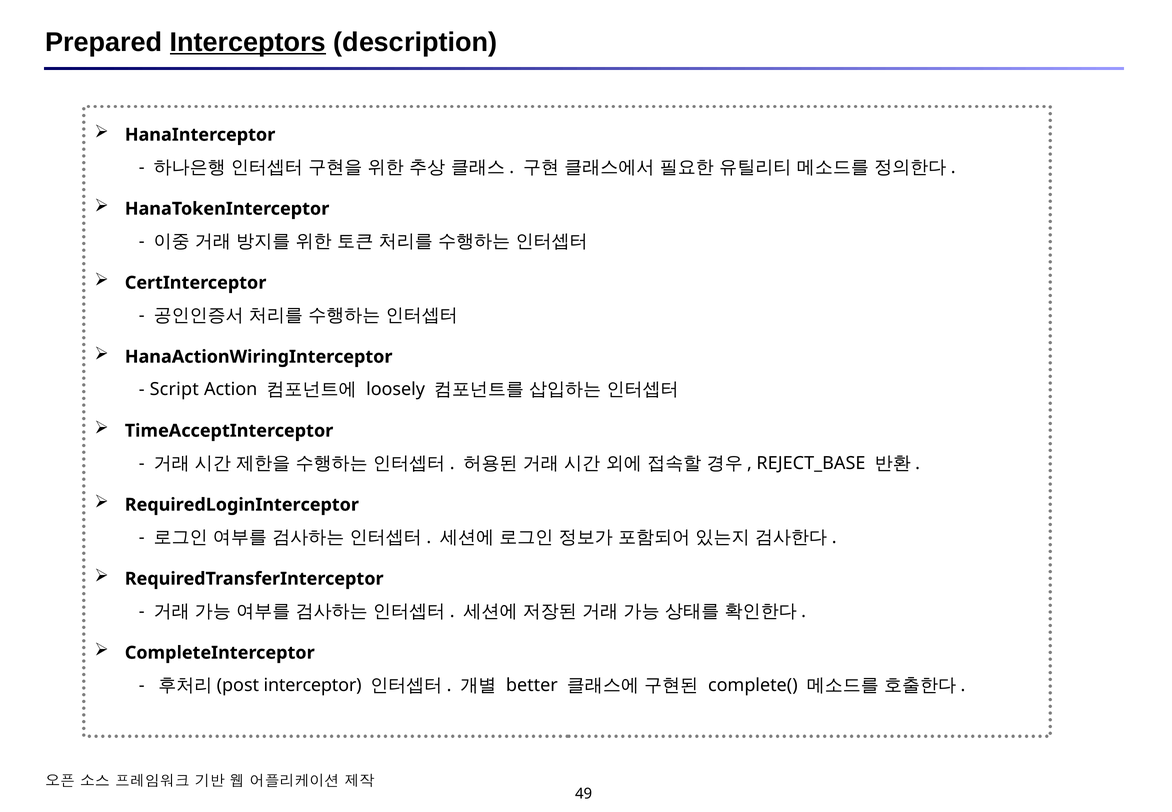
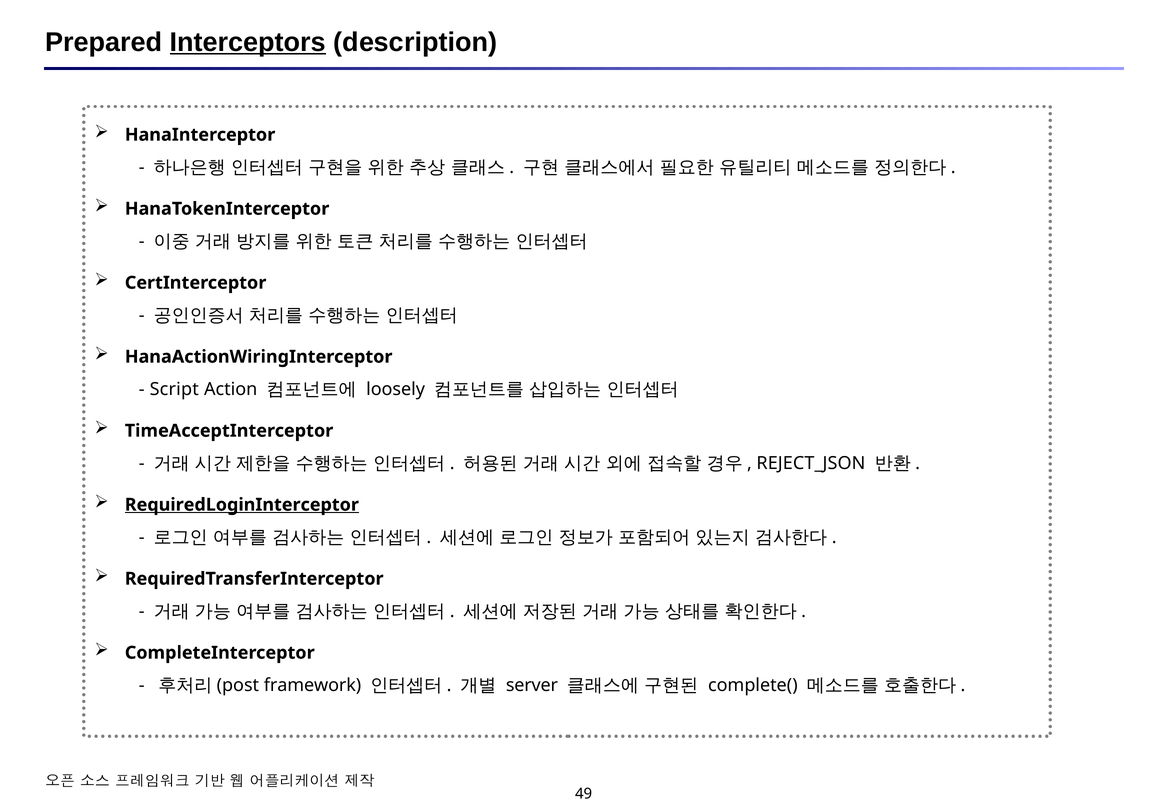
REJECT_BASE: REJECT_BASE -> REJECT_JSON (811, 463)
RequiredLoginInterceptor underline: none -> present (242, 504)
interceptor: interceptor -> framework (313, 685)
better: better -> server (532, 685)
